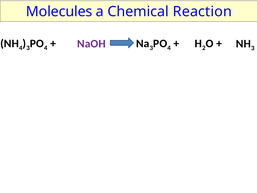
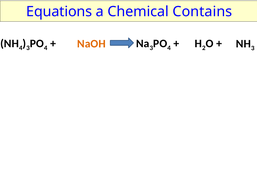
Molecules: Molecules -> Equations (59, 12)
Reaction: Reaction -> Contains (202, 12)
NaOH colour: purple -> orange (91, 44)
